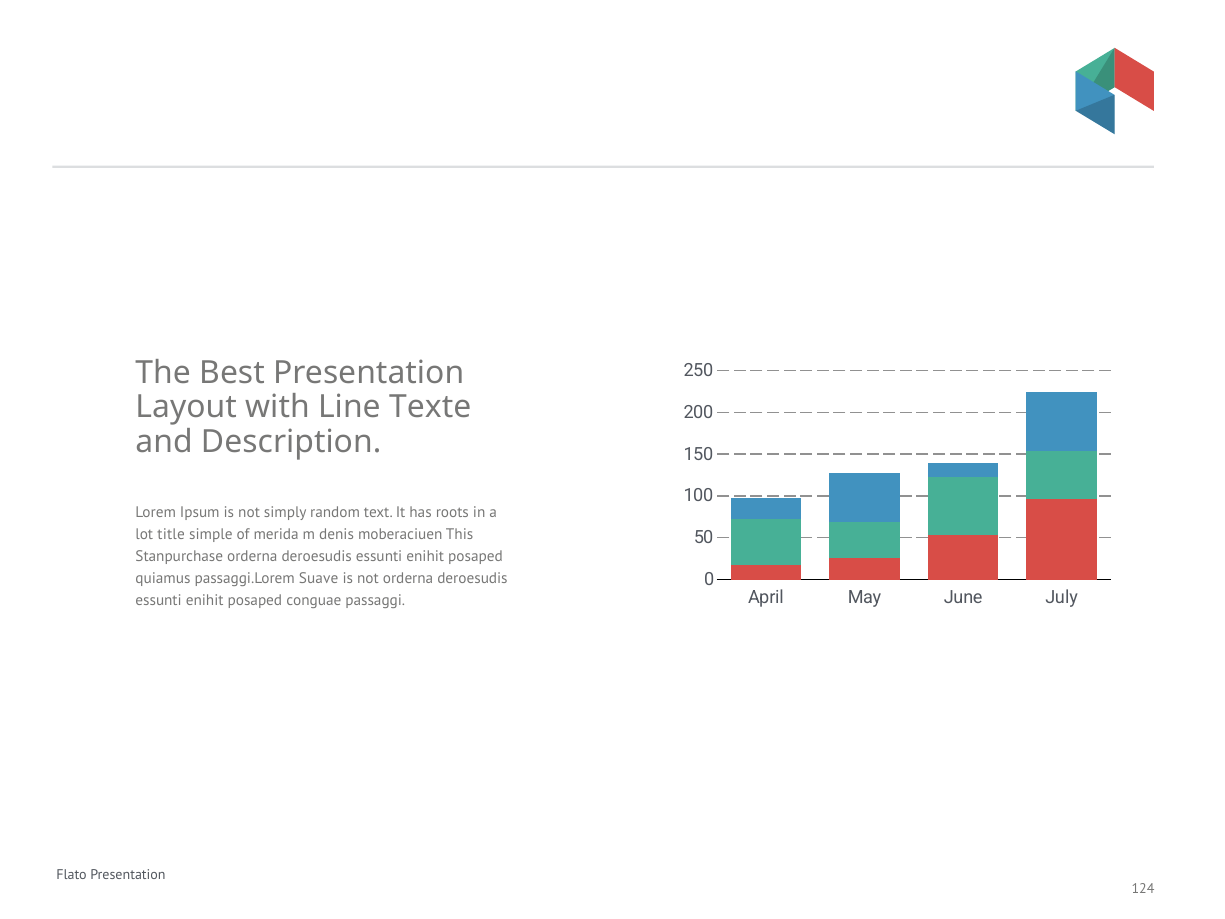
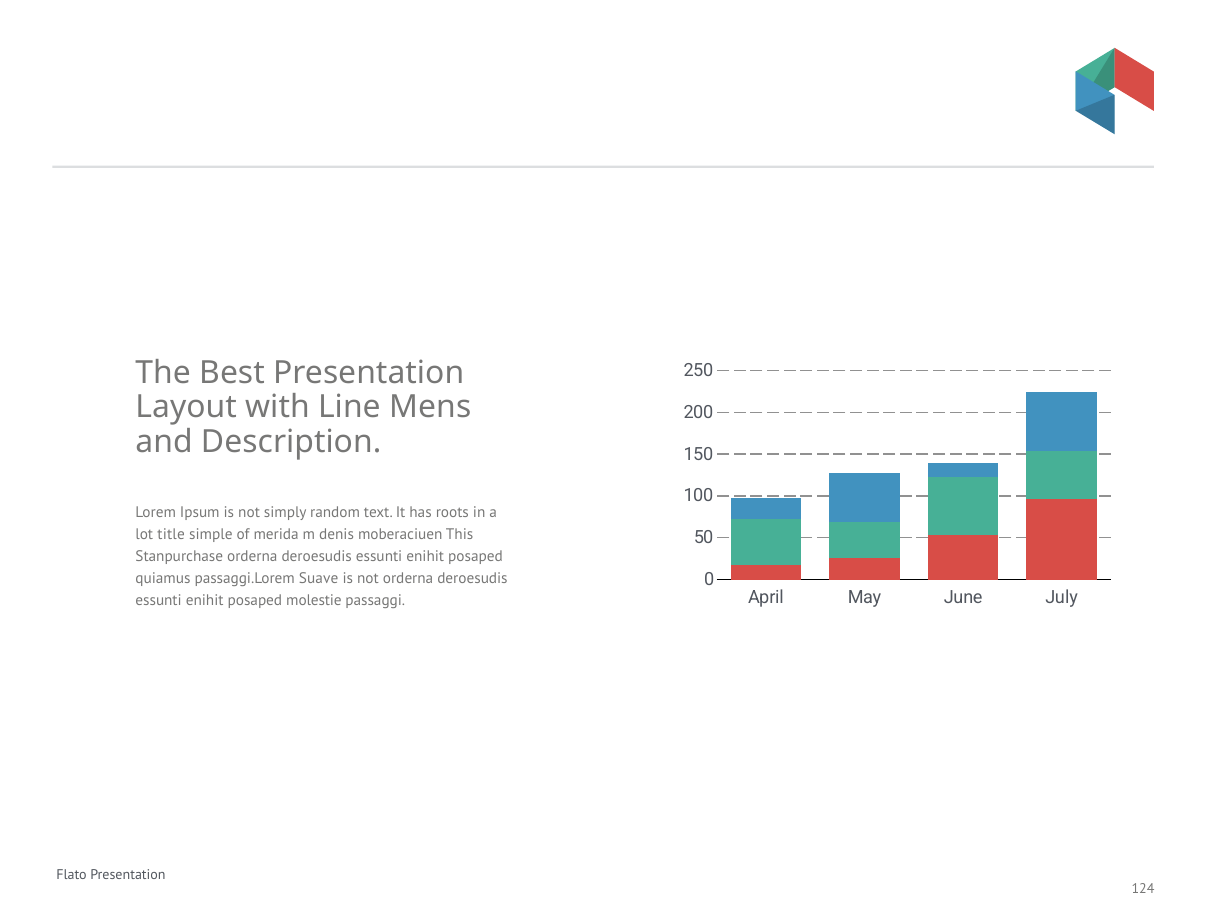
Texte: Texte -> Mens (430, 407)
conguae: conguae -> molestie (314, 600)
